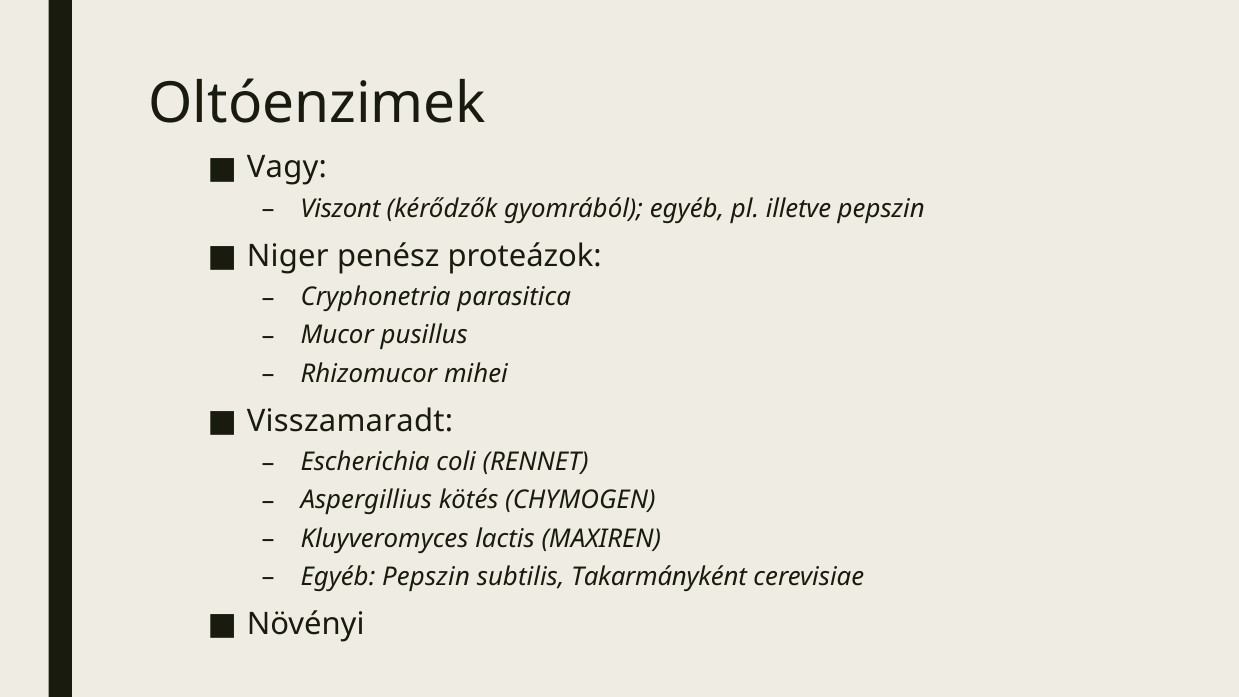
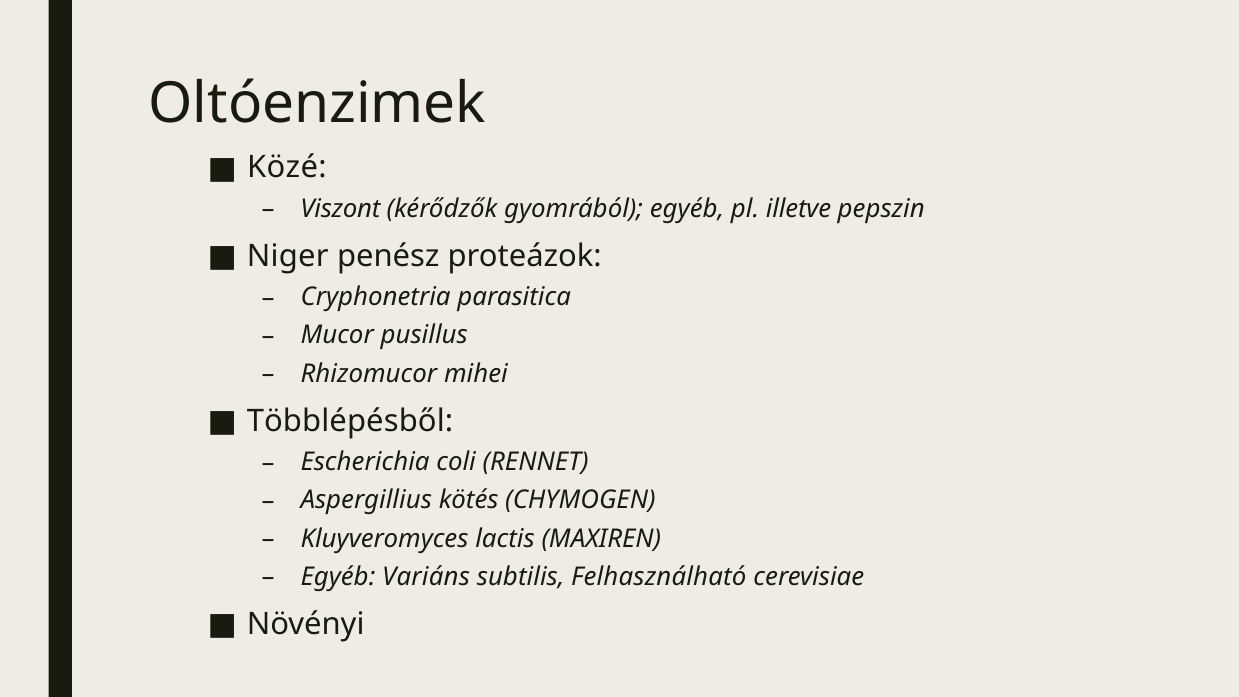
Vagy: Vagy -> Közé (287, 168)
Visszamaradt: Visszamaradt -> Többlépésből (350, 421)
Egyéb Pepszin: Pepszin -> Variáns (426, 577)
Takarmányként: Takarmányként -> Felhasználható (659, 577)
